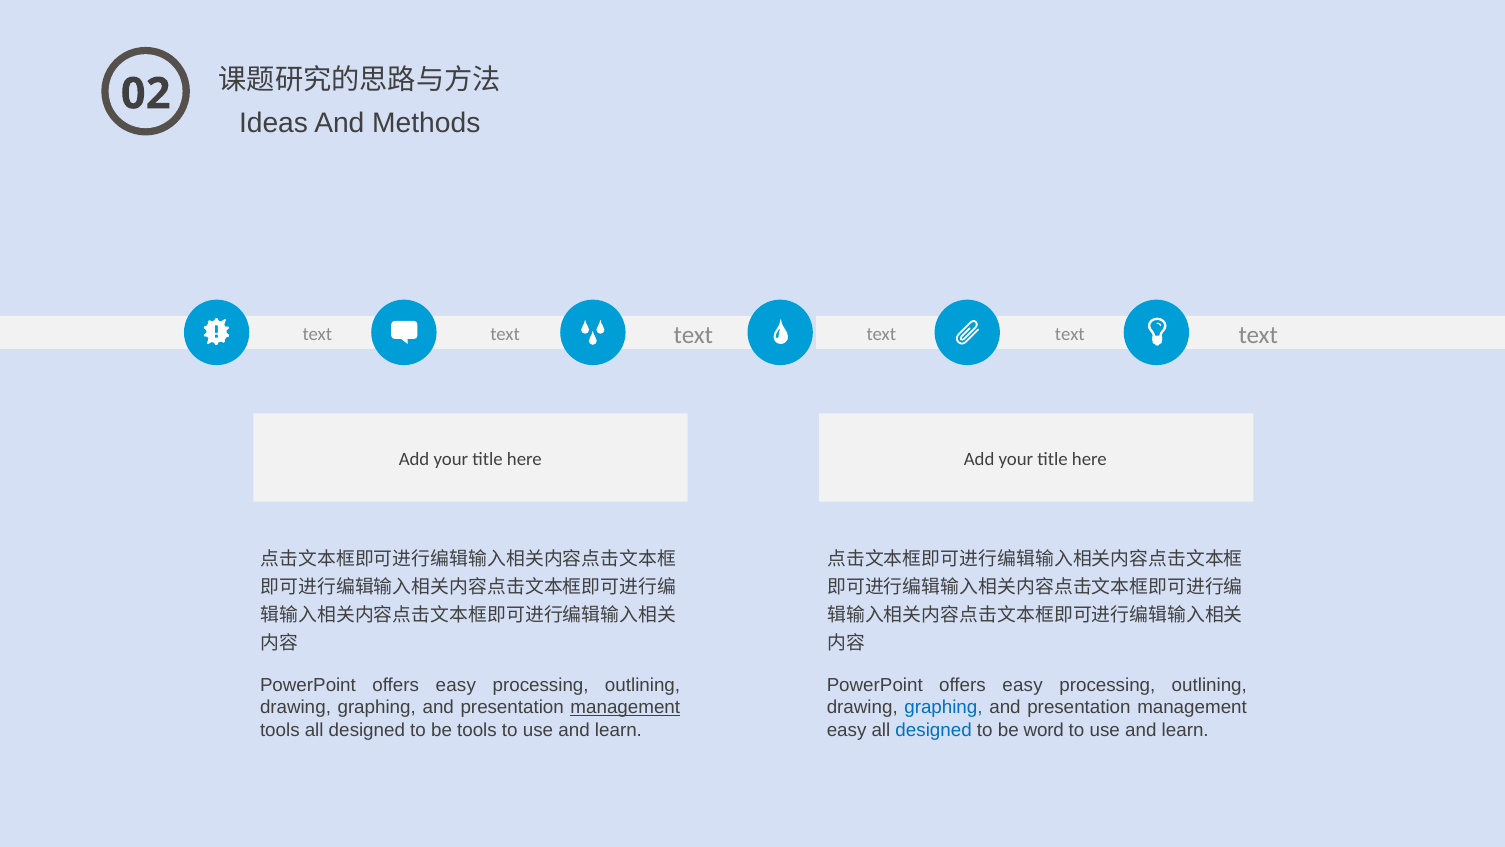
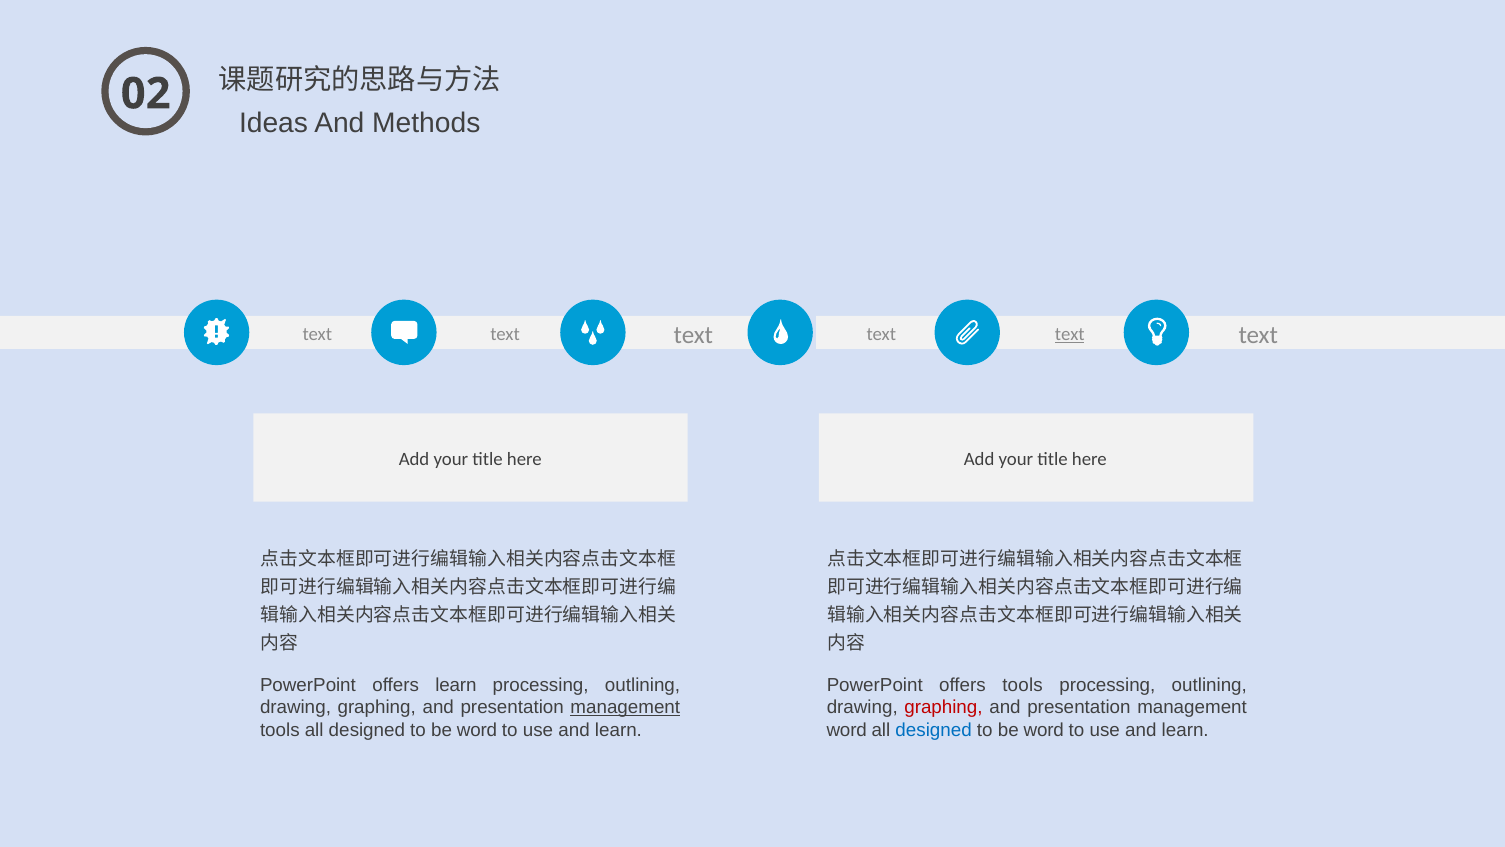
text underline: none -> present (1070, 335)
easy: easy -> learn (456, 685)
easy: easy -> tools (1023, 685)
graphing colour: blue -> red (943, 707)
tools: tools -> word (477, 730)
easy: easy -> word (847, 730)
